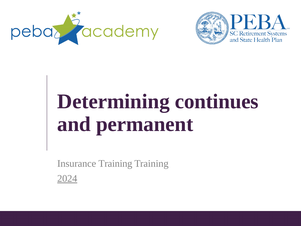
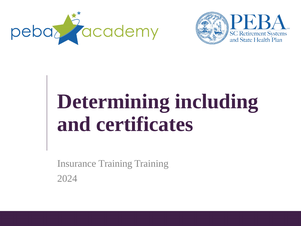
continues: continues -> including (217, 101)
permanent: permanent -> certificates (145, 124)
2024 underline: present -> none (67, 178)
